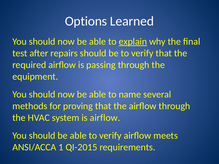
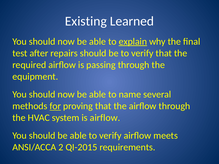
Options: Options -> Existing (86, 21)
for underline: none -> present (55, 106)
1: 1 -> 2 (61, 147)
